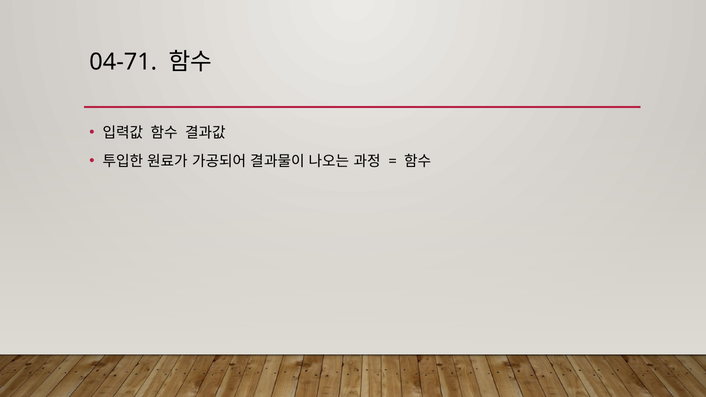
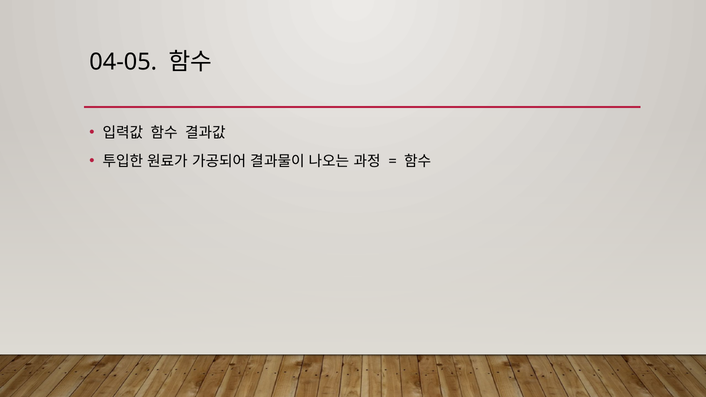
04-71: 04-71 -> 04-05 (123, 62)
